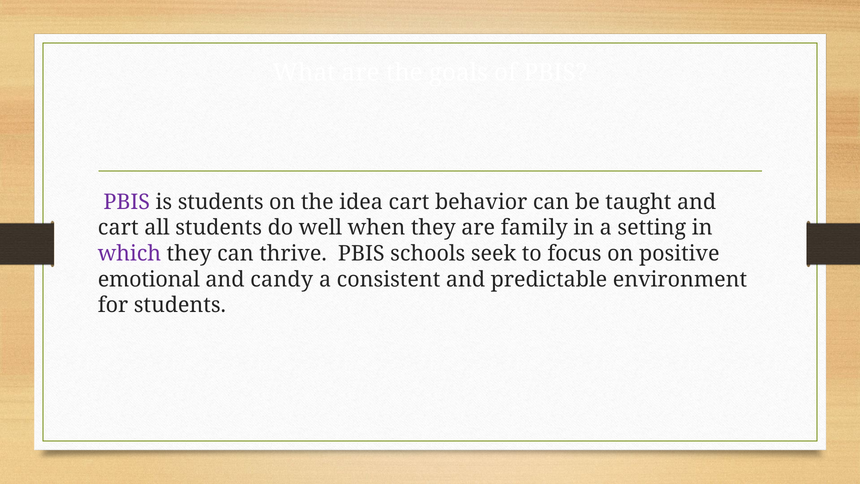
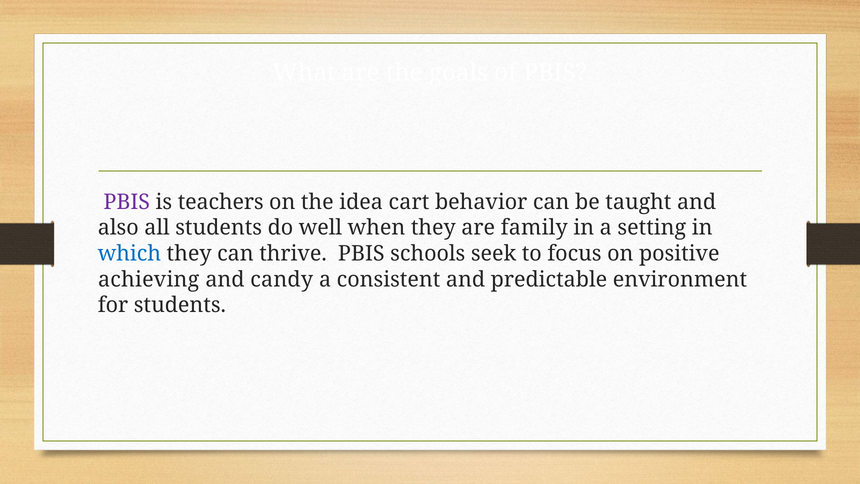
is students: students -> teachers (221, 202)
cart: cart -> also (118, 228)
which colour: purple -> blue (129, 253)
emotional: emotional -> achieving (149, 279)
